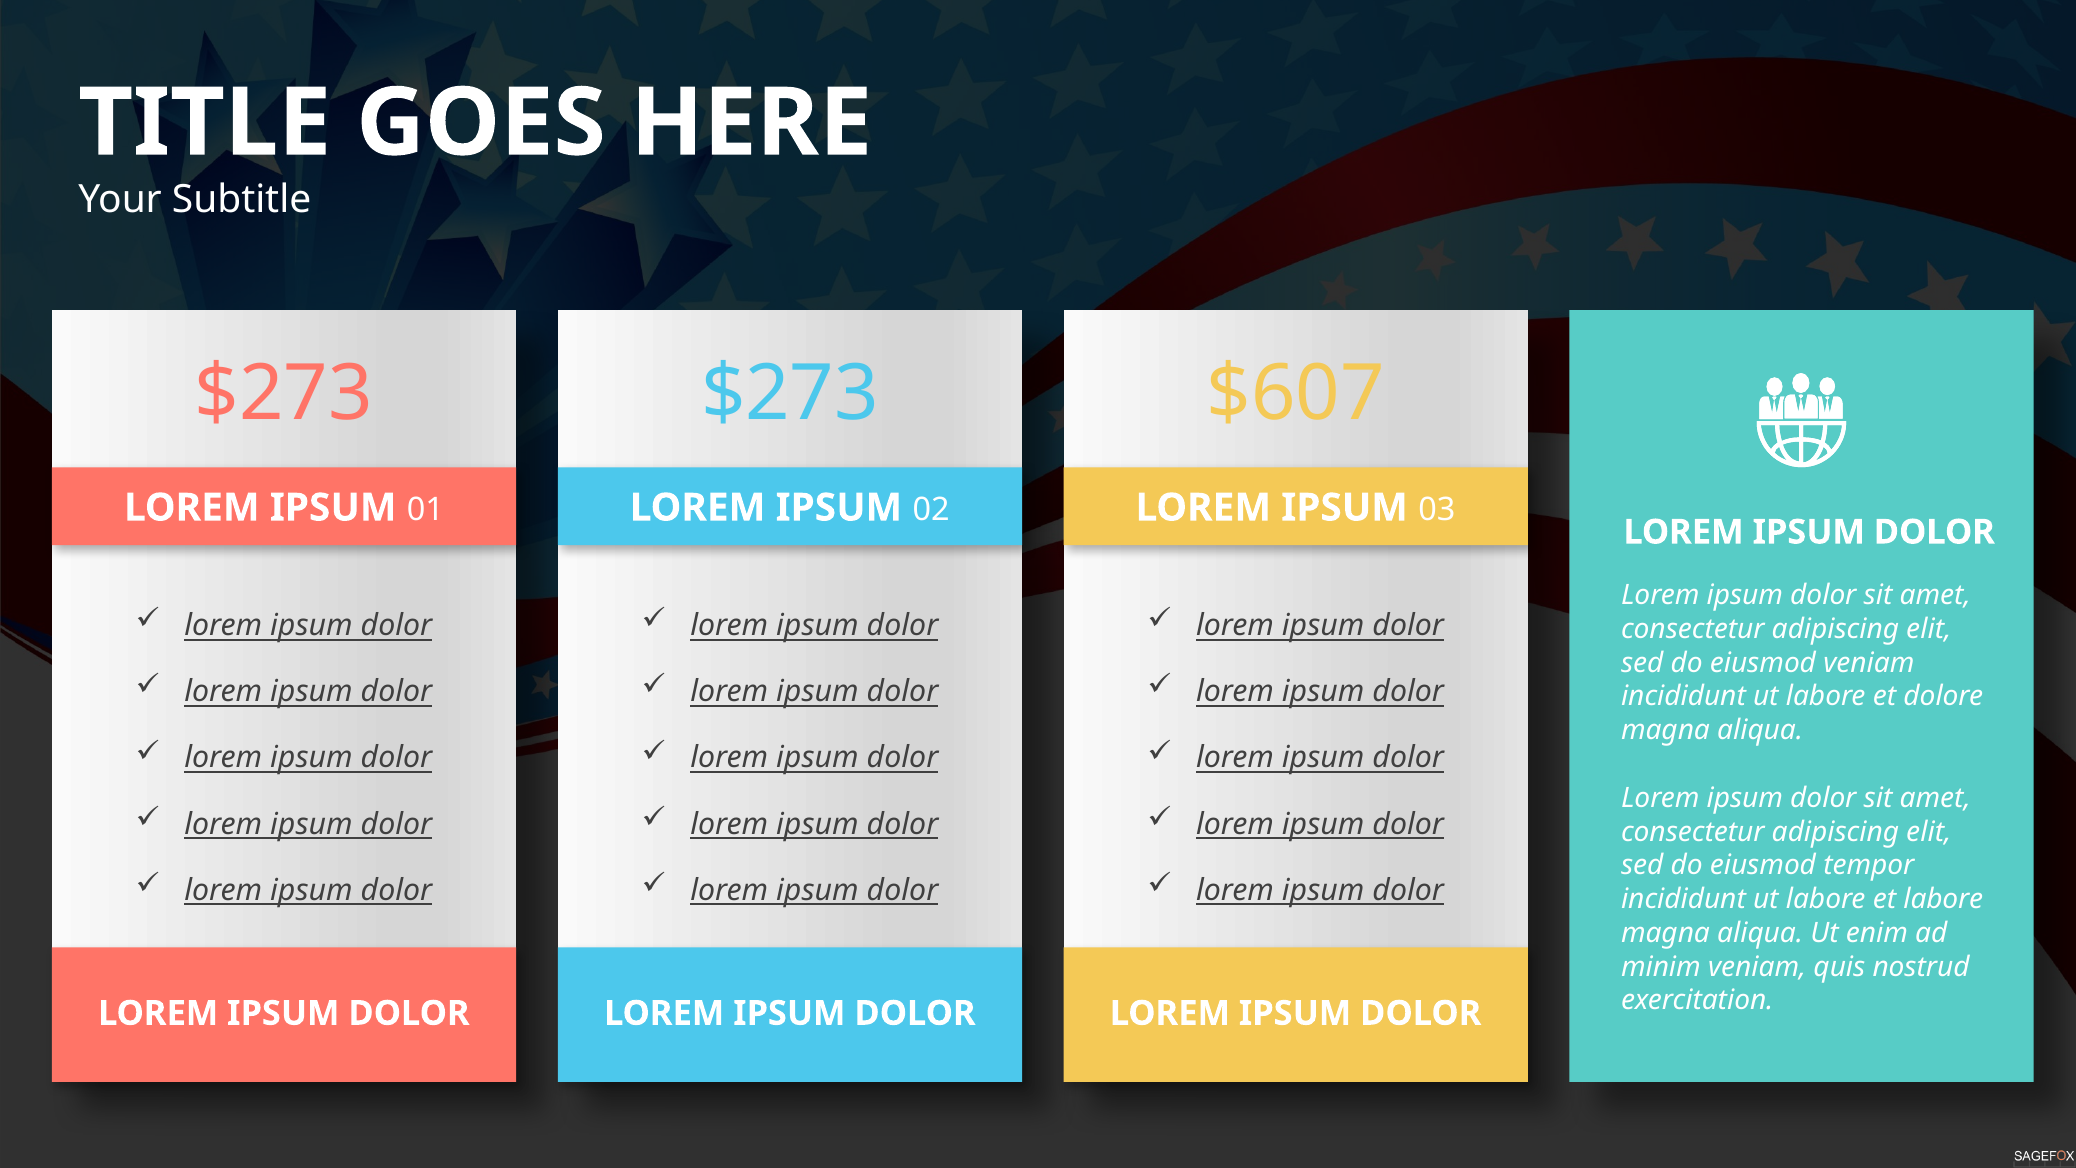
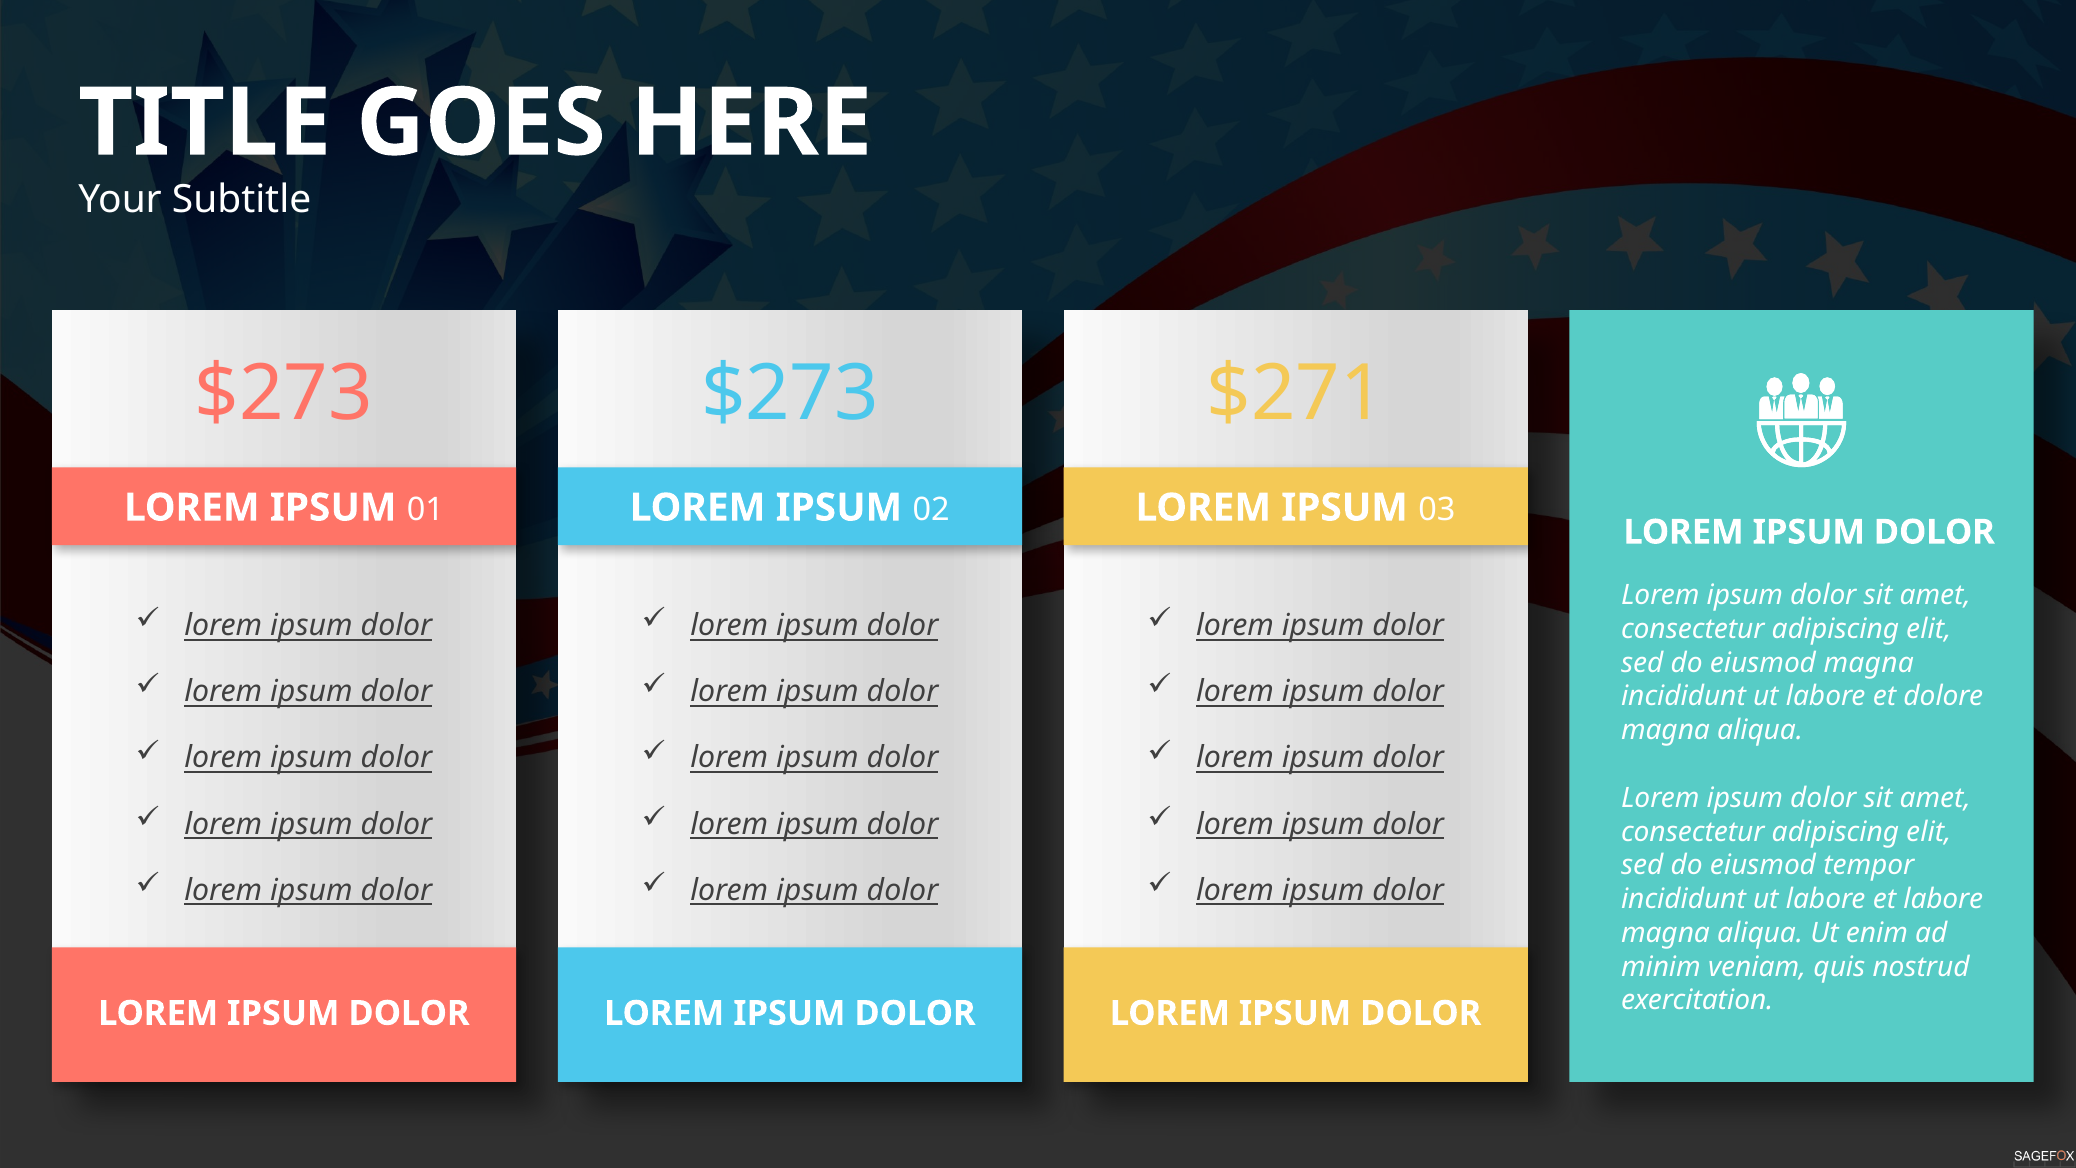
$607: $607 -> $271 (1296, 394)
eiusmod veniam: veniam -> magna (1869, 663)
